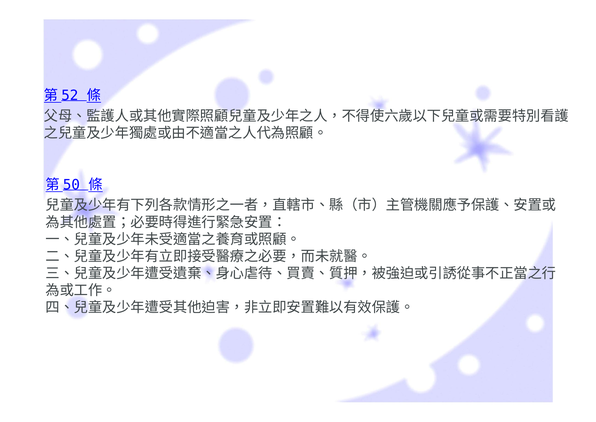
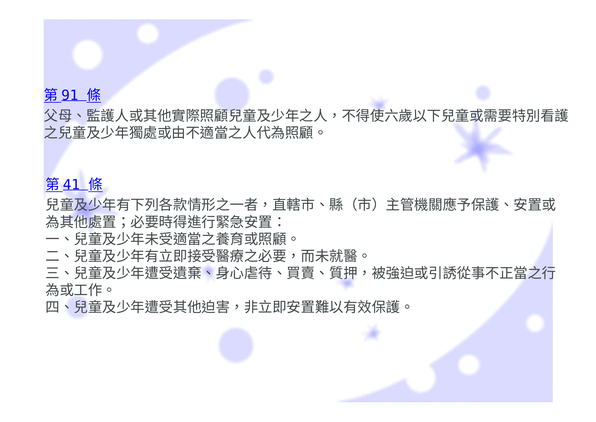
52: 52 -> 91 (70, 95)
50: 50 -> 41 (71, 185)
